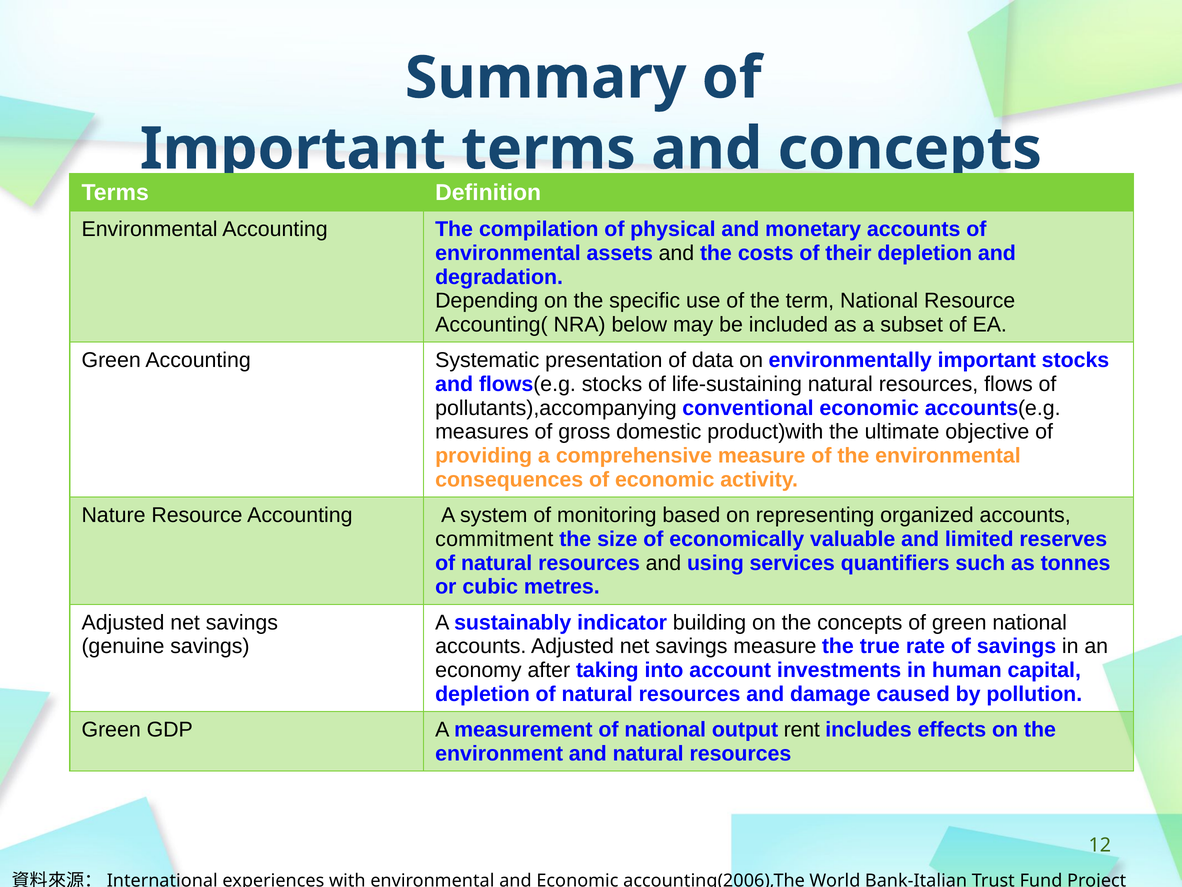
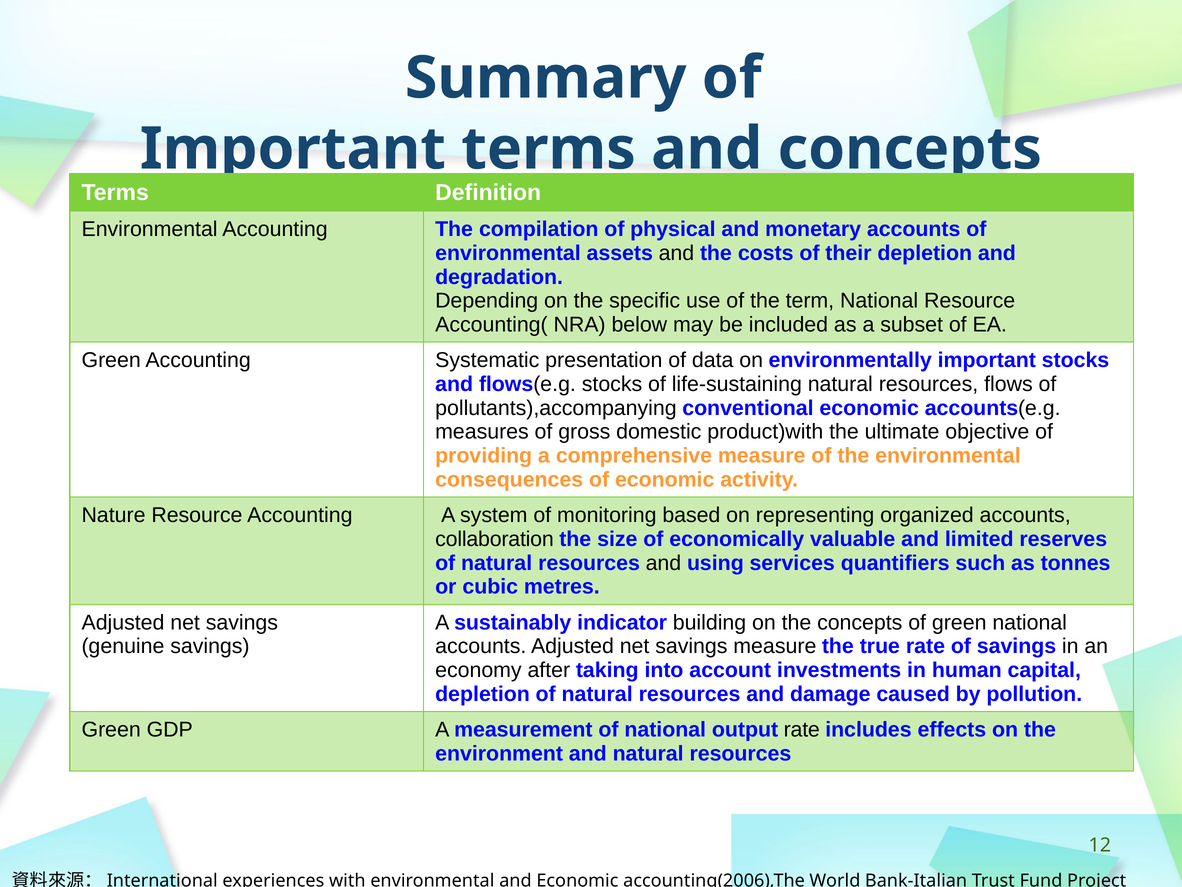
commitment: commitment -> collaboration (495, 539)
output rent: rent -> rate (802, 729)
